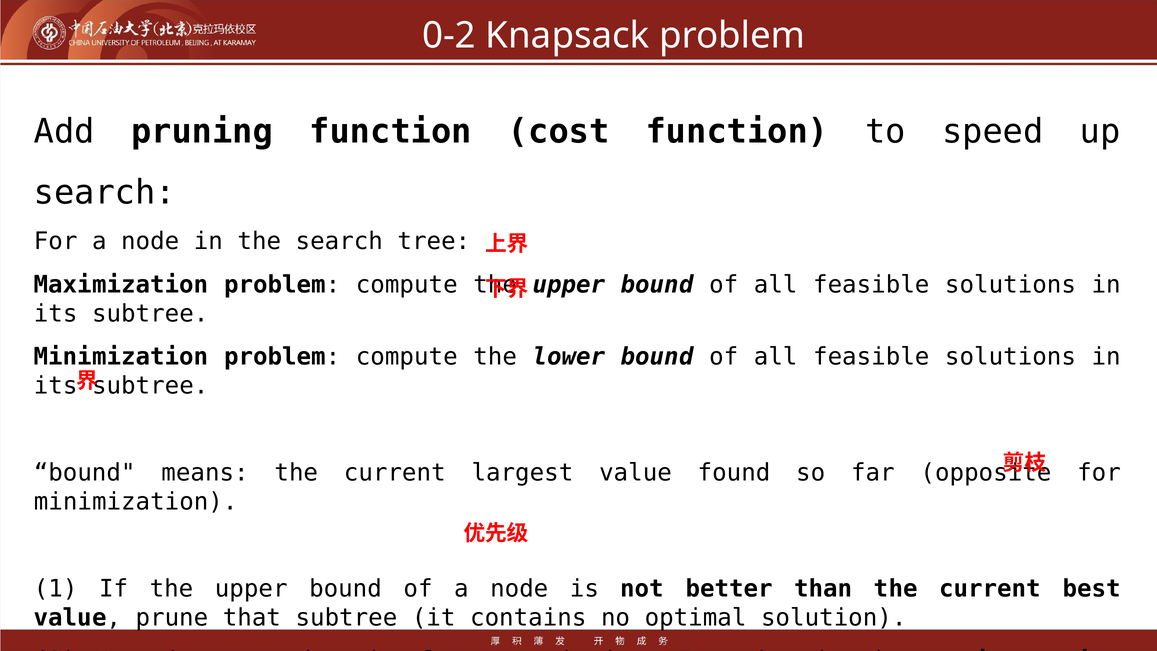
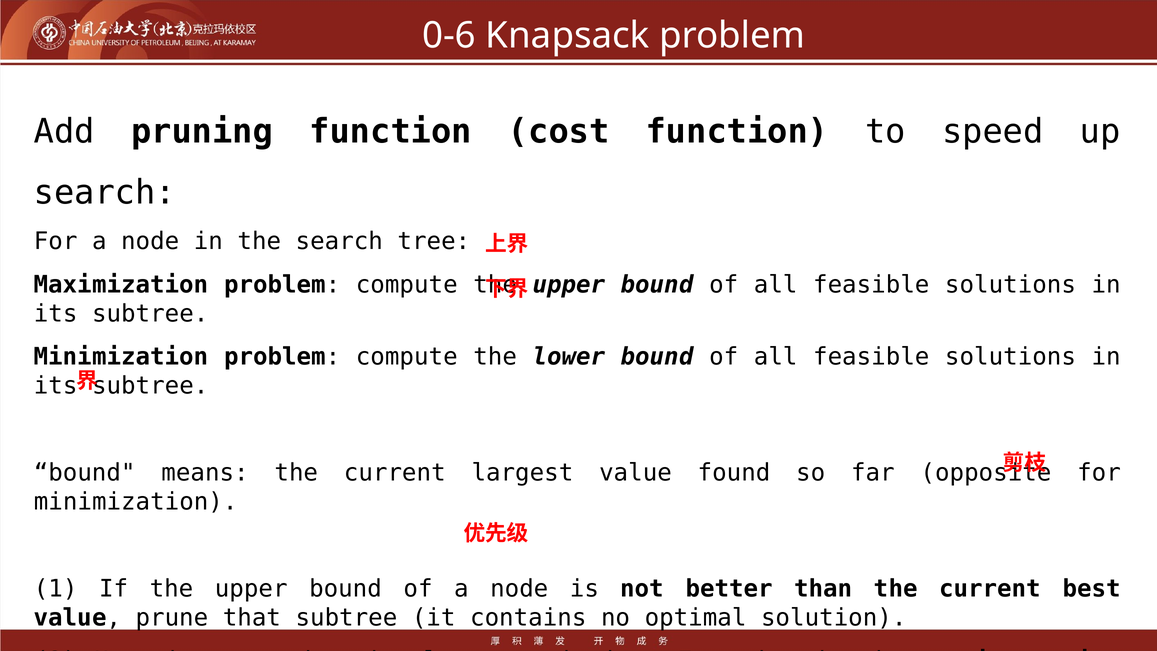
0-2: 0-2 -> 0-6 (449, 35)
